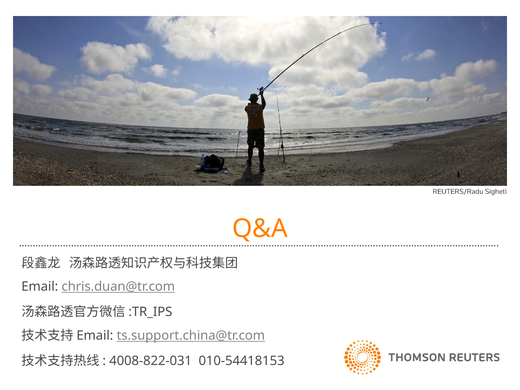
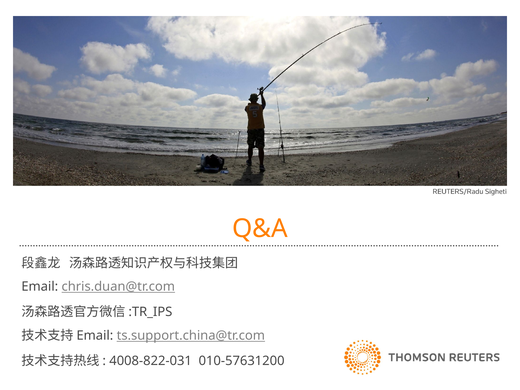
010-54418153: 010-54418153 -> 010-57631200 (242, 361)
